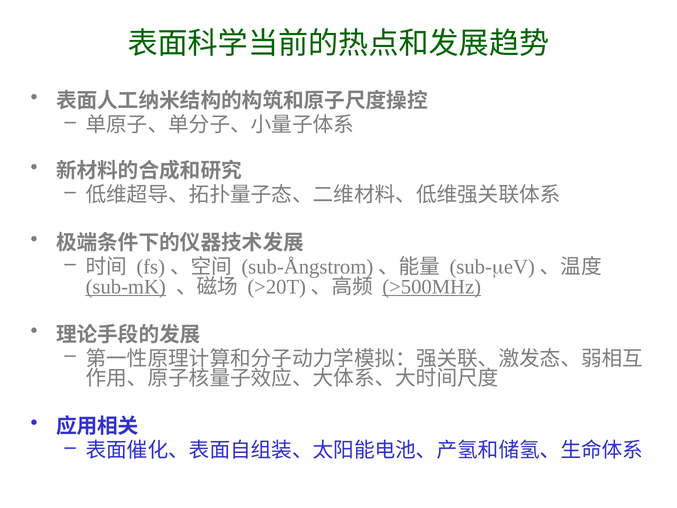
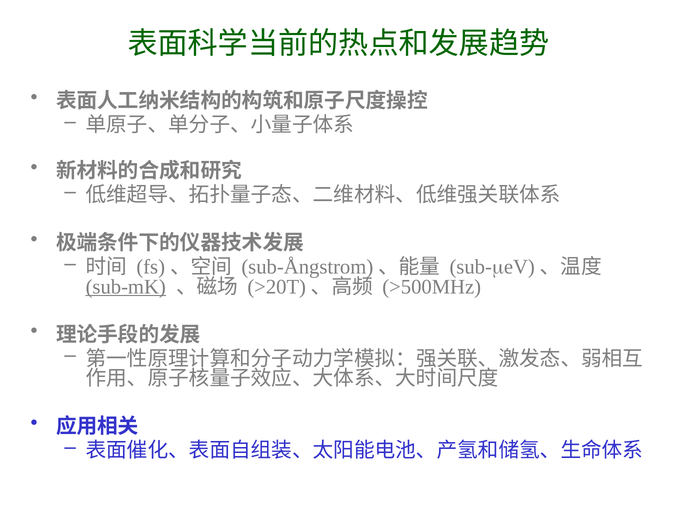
>500MHz underline: present -> none (432, 287)
